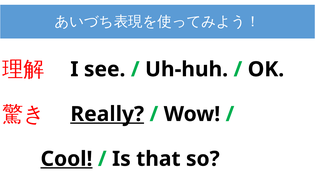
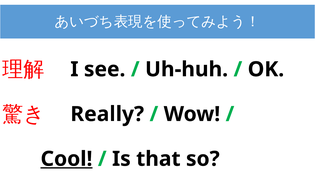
Really underline: present -> none (107, 114)
